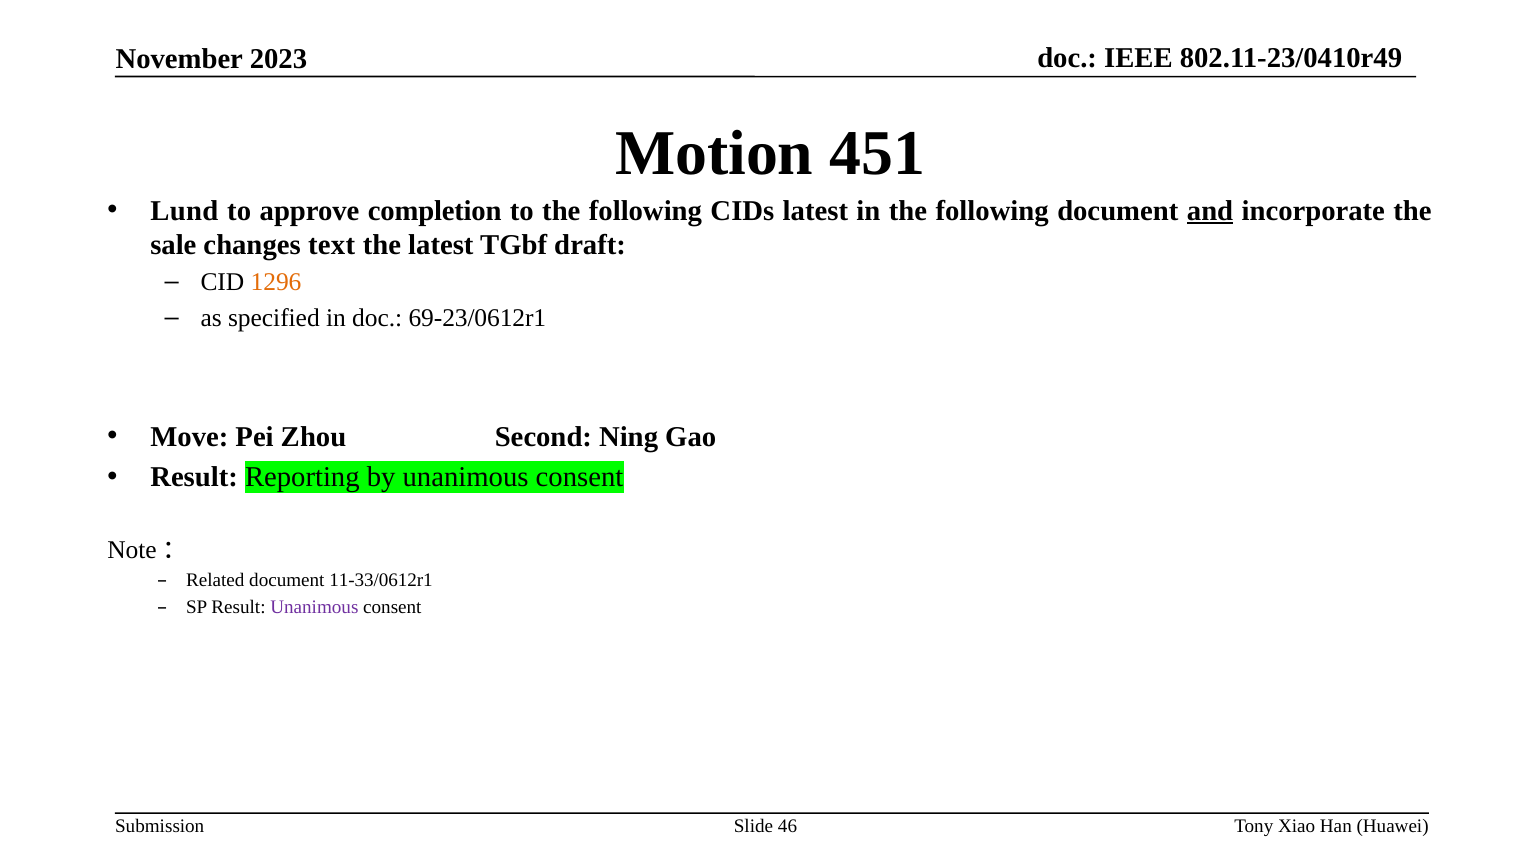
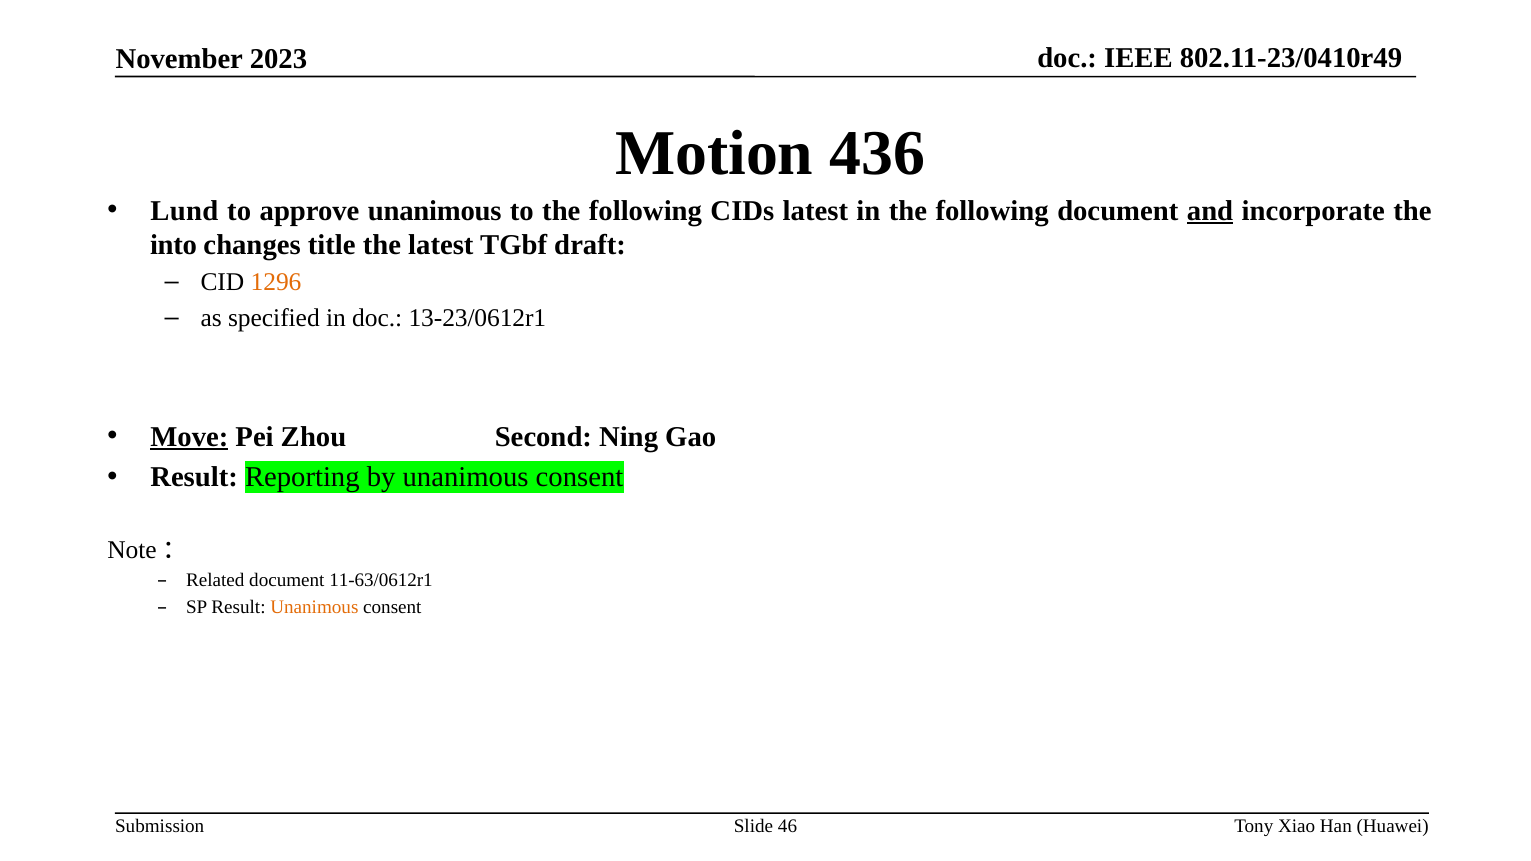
451: 451 -> 436 (877, 154)
approve completion: completion -> unanimous (435, 211)
sale: sale -> into (174, 245)
text: text -> title (332, 245)
69-23/0612r1: 69-23/0612r1 -> 13-23/0612r1 (477, 318)
Move underline: none -> present (189, 437)
11-33/0612r1: 11-33/0612r1 -> 11-63/0612r1 (381, 581)
Unanimous colour: purple -> orange (314, 607)
